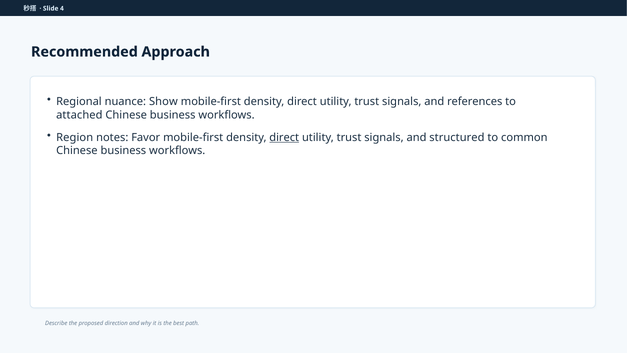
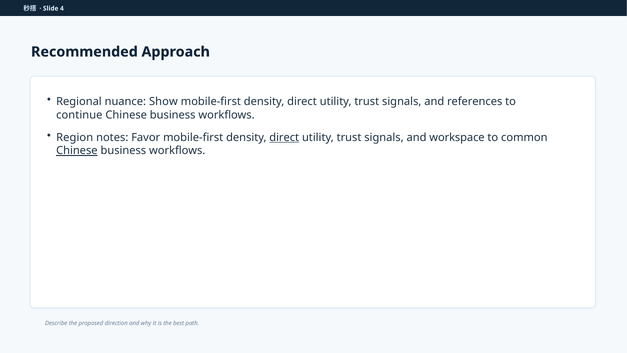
attached: attached -> continue (79, 115)
structured: structured -> workspace (457, 137)
Chinese underline: none -> present (77, 151)
